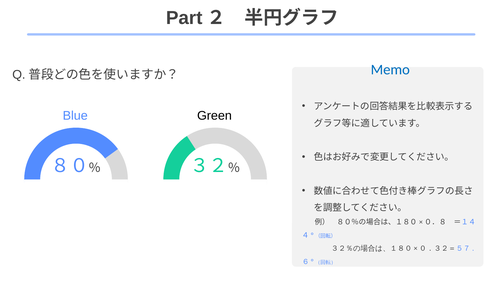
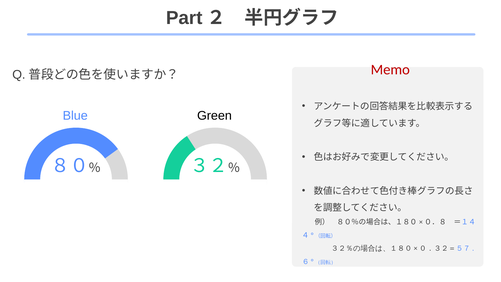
Memo colour: blue -> red (390, 70)
